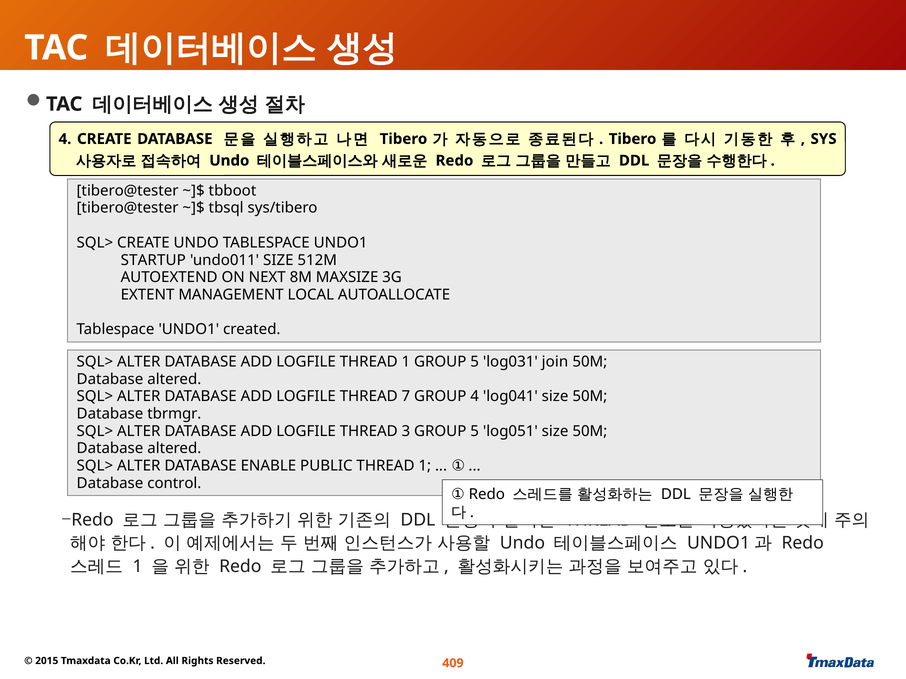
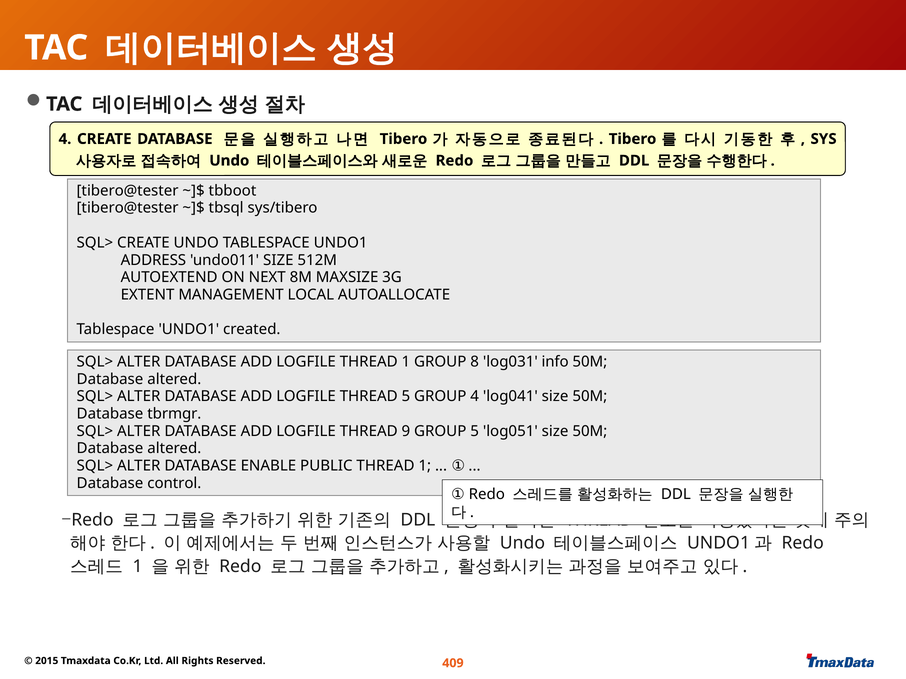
STARTUP: STARTUP -> ADDRESS (153, 260)
1 GROUP 5: 5 -> 8 (475, 362)
join: join -> info (555, 362)
THREAD 7: 7 -> 5 (406, 397)
3: 3 -> 9 (406, 431)
